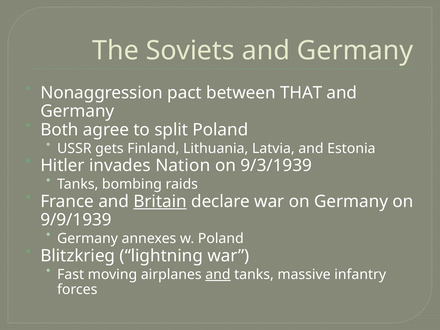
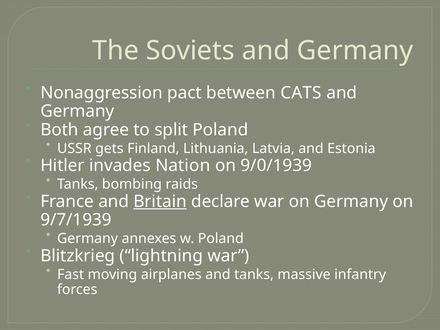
THAT: THAT -> CATS (301, 93)
9/3/1939: 9/3/1939 -> 9/0/1939 (276, 166)
9/9/1939: 9/9/1939 -> 9/7/1939 (76, 220)
and underline: present -> none (218, 274)
